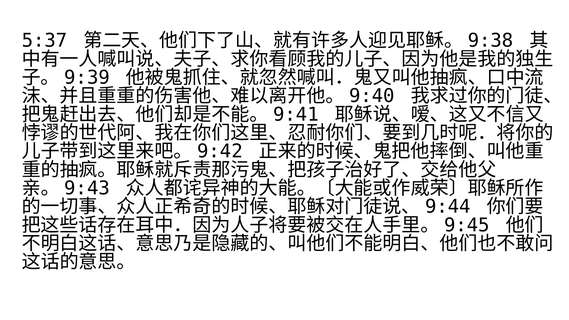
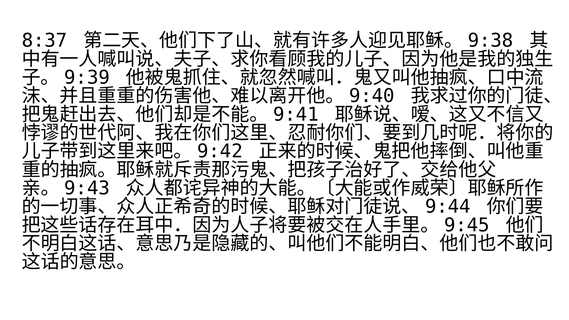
5:37: 5:37 -> 8:37 (45, 41)
